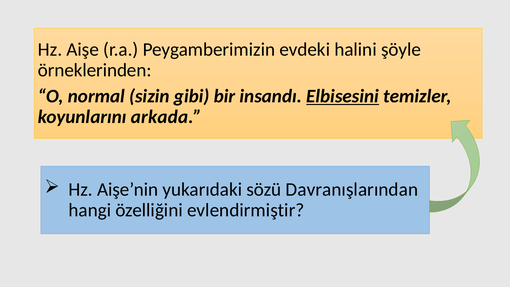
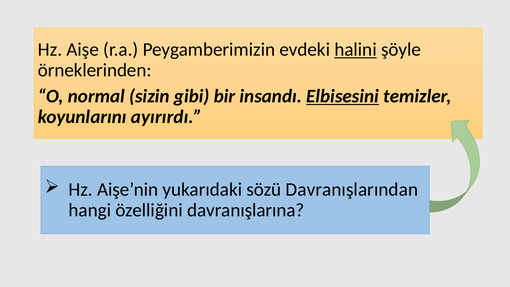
halini underline: none -> present (356, 50)
arkada: arkada -> ayırırdı (167, 117)
evlendirmiştir: evlendirmiştir -> davranışlarına (246, 210)
